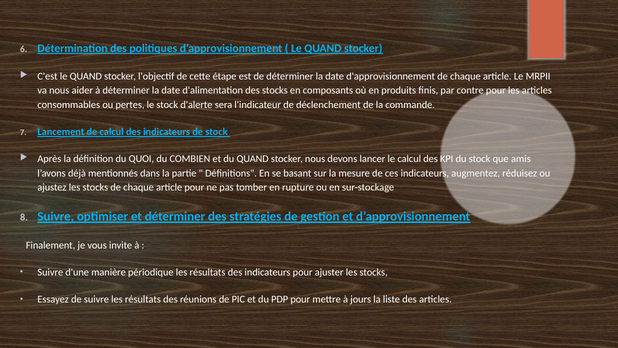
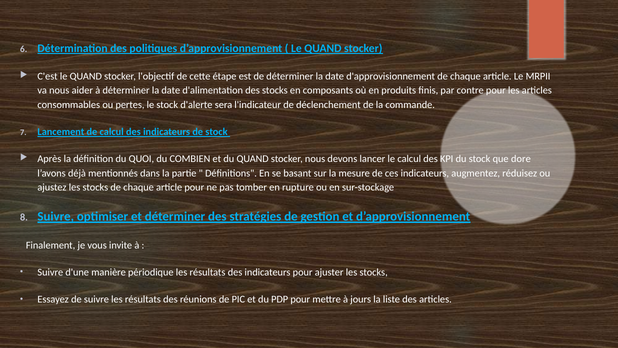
amis: amis -> dore (521, 159)
